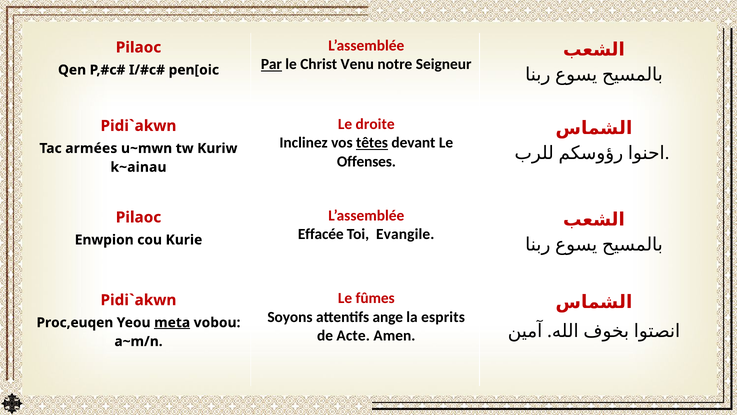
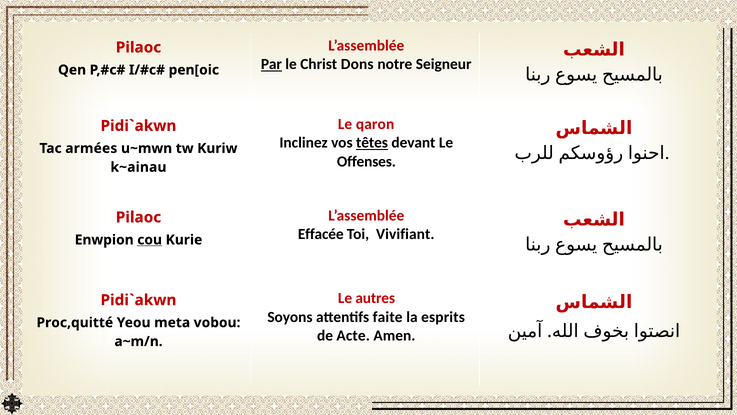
Venu: Venu -> Dons (357, 64)
droite: droite -> qaron (375, 124)
Evangile: Evangile -> Vivifiant (405, 234)
cou underline: none -> present (150, 240)
fûmes: fûmes -> autres (375, 298)
ange: ange -> faite (388, 317)
Proc,euqen: Proc,euqen -> Proc,quitté (75, 322)
meta underline: present -> none (172, 322)
